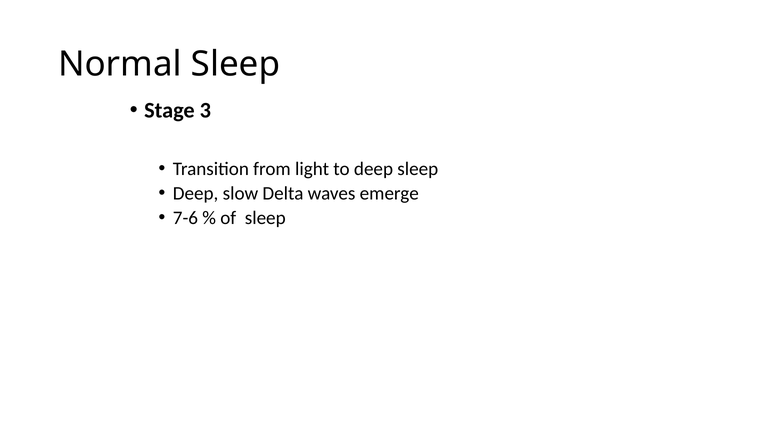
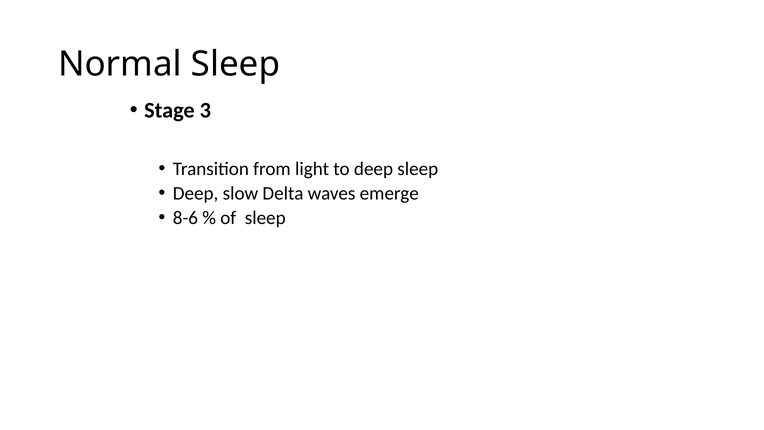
7-6: 7-6 -> 8-6 (185, 218)
